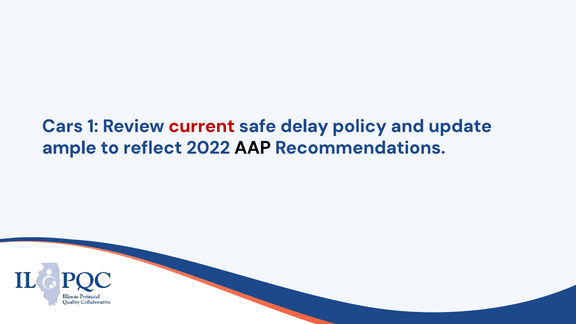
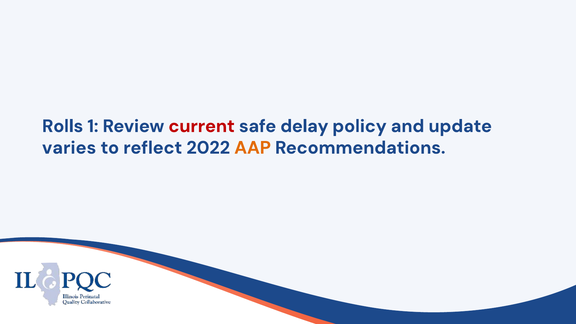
Cars: Cars -> Rolls (63, 126)
ample: ample -> varies (69, 148)
AAP colour: black -> orange (253, 148)
